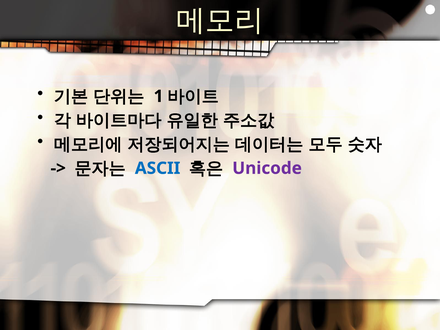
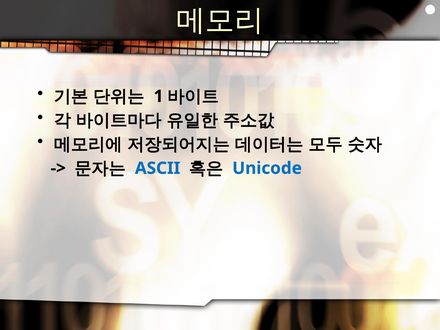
Unicode colour: purple -> blue (267, 168)
